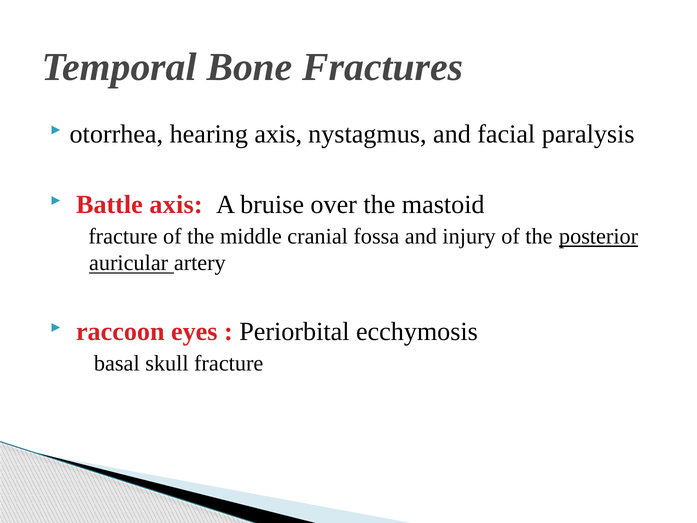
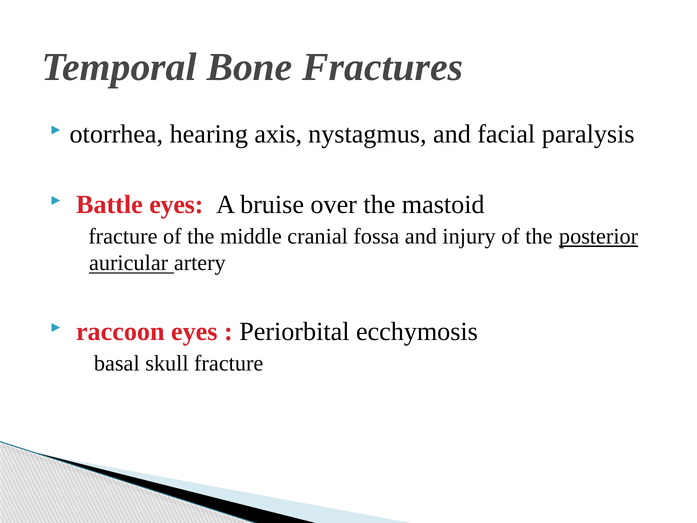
Battle axis: axis -> eyes (176, 204)
